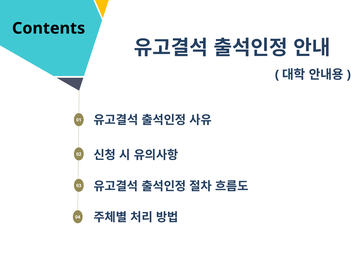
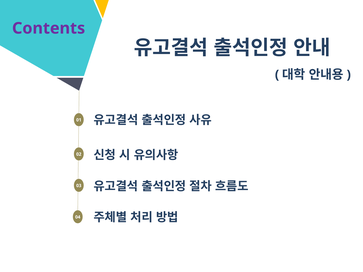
Contents colour: black -> purple (49, 28)
